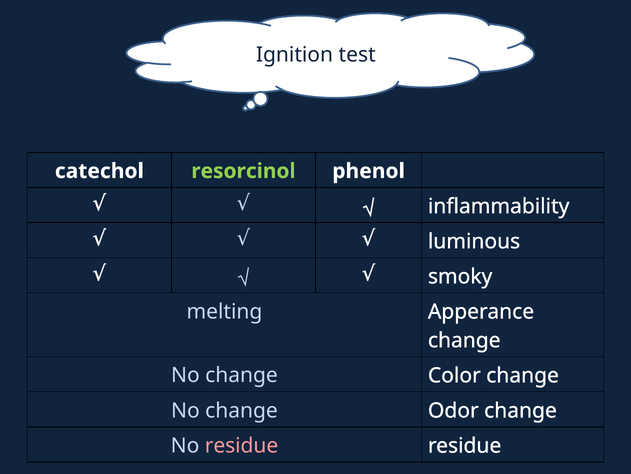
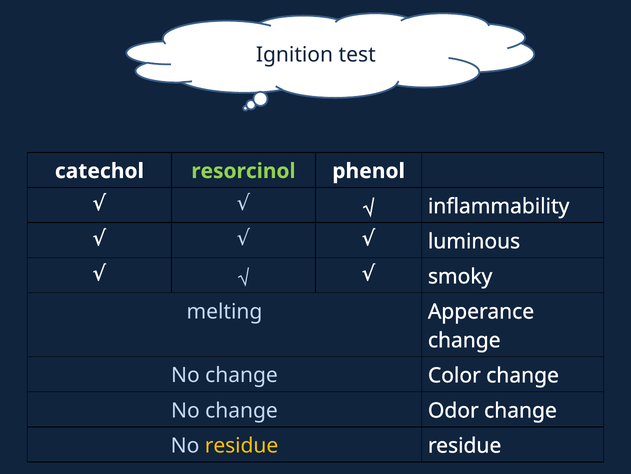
residue colour: pink -> yellow (242, 445)
